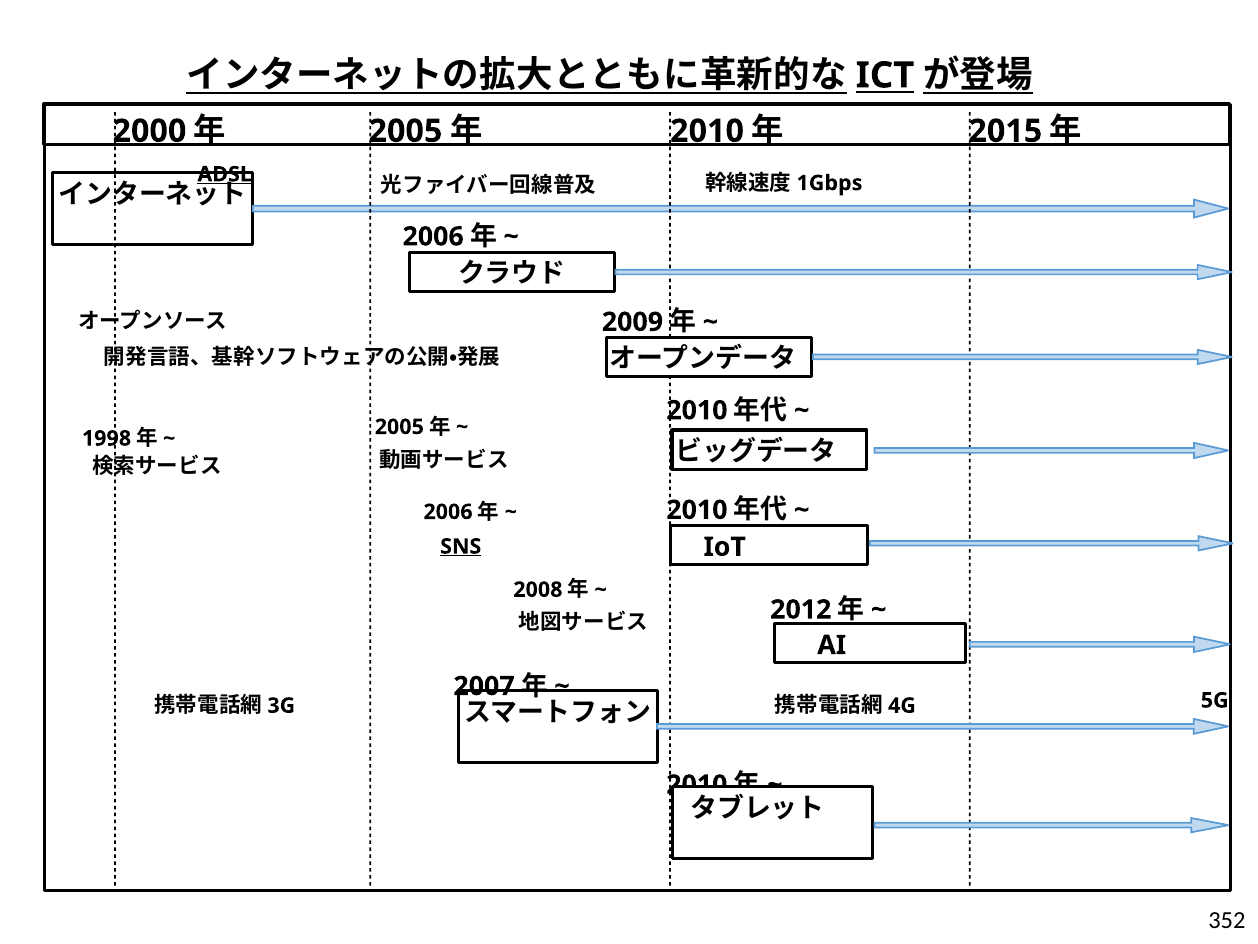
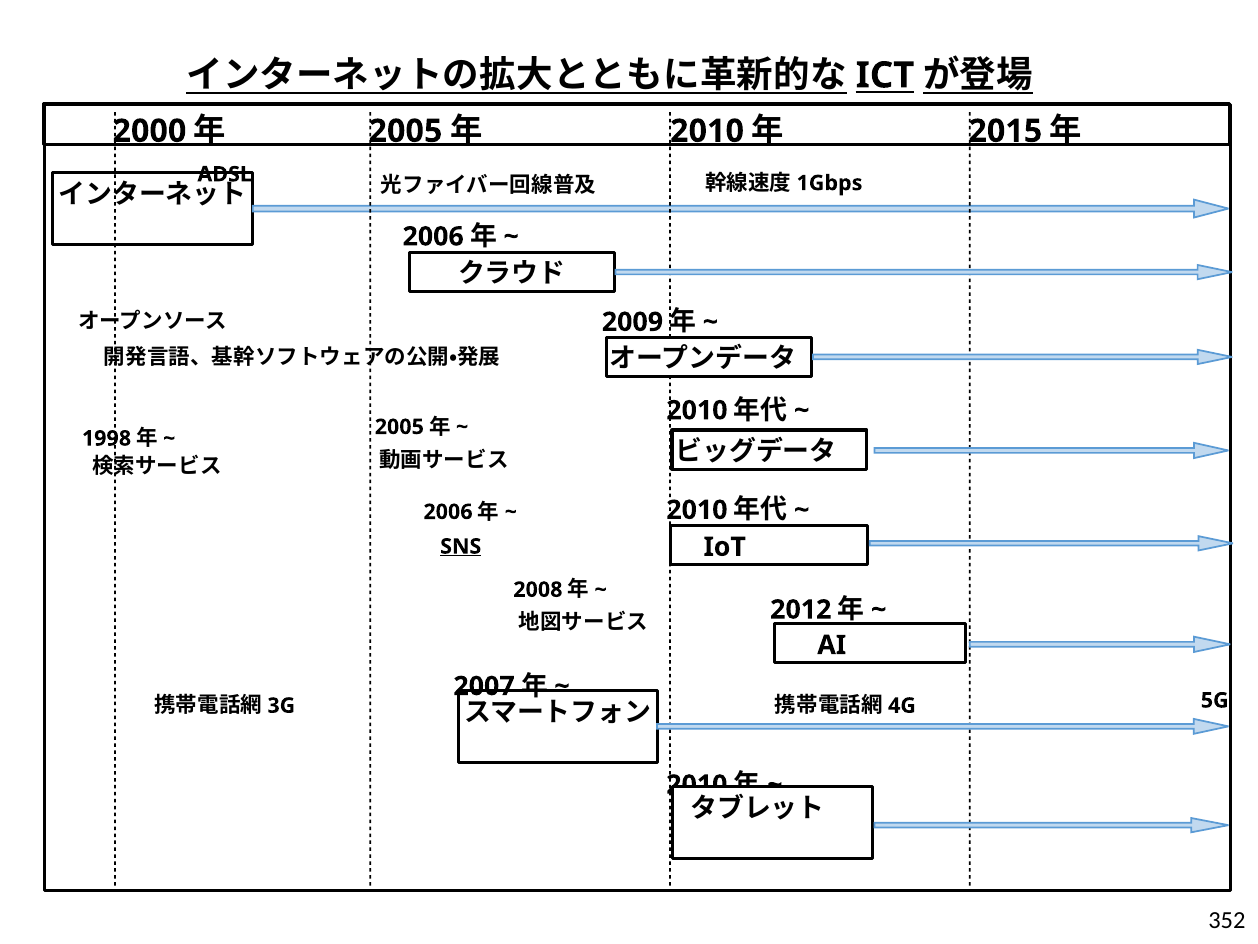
ADSL underline: present -> none (225, 174)
